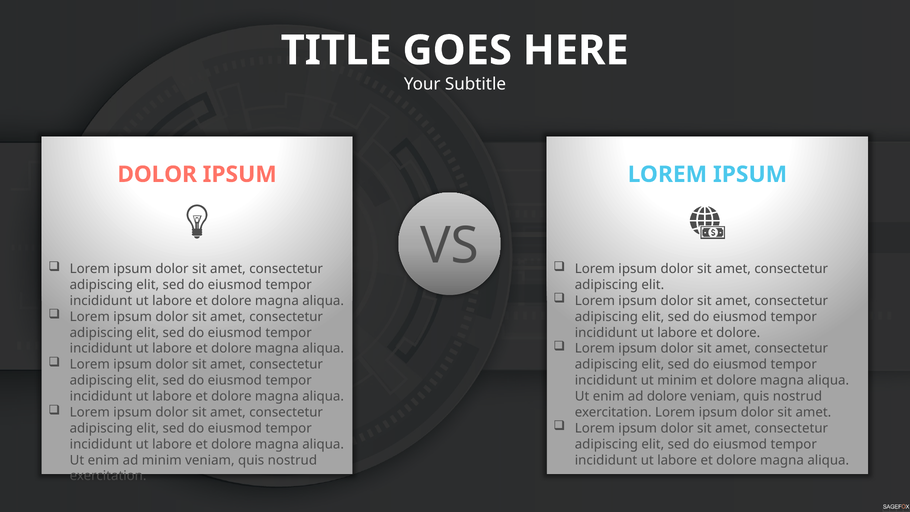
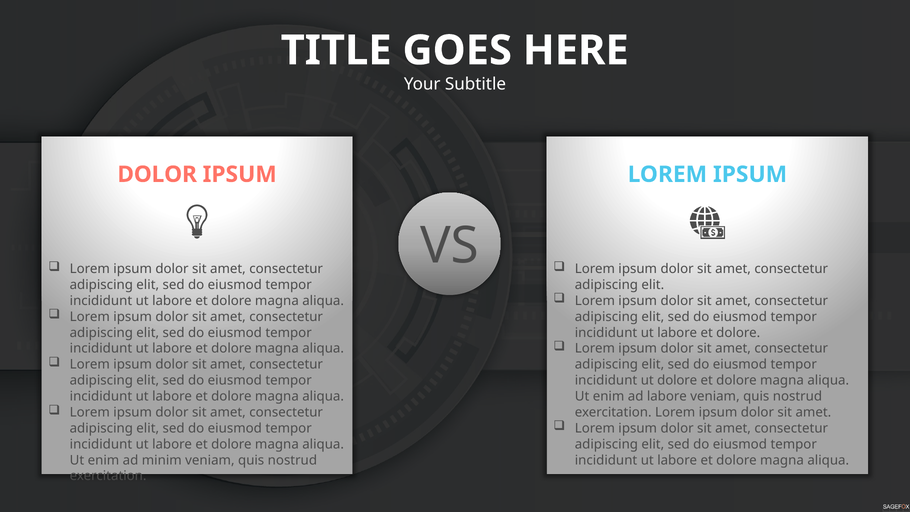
ut minim: minim -> dolore (677, 380)
ad dolore: dolore -> labore (667, 396)
